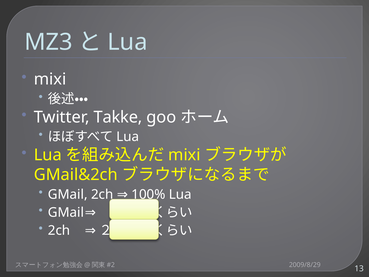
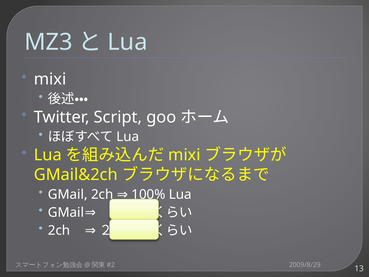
Takke: Takke -> Script (118, 117)
